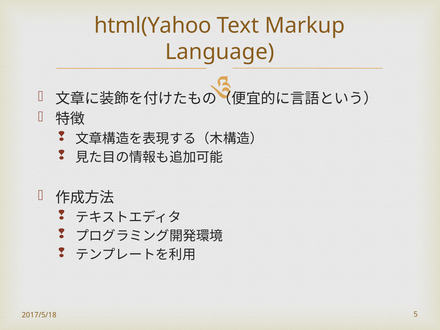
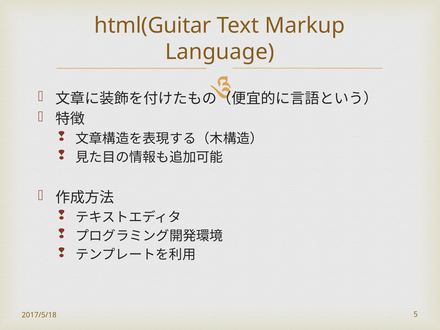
html(Yahoo: html(Yahoo -> html(Guitar (153, 25)
